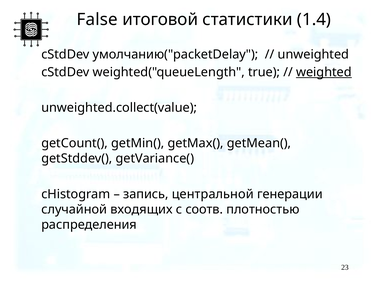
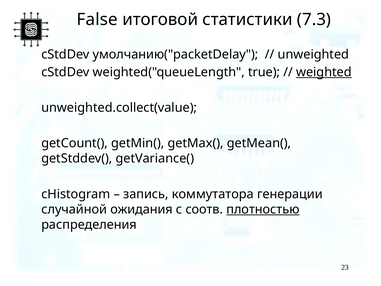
1.4: 1.4 -> 7.3 (314, 19)
центральной: центральной -> коммутатора (213, 194)
входящих: входящих -> ожидания (142, 209)
плотностью underline: none -> present (263, 209)
